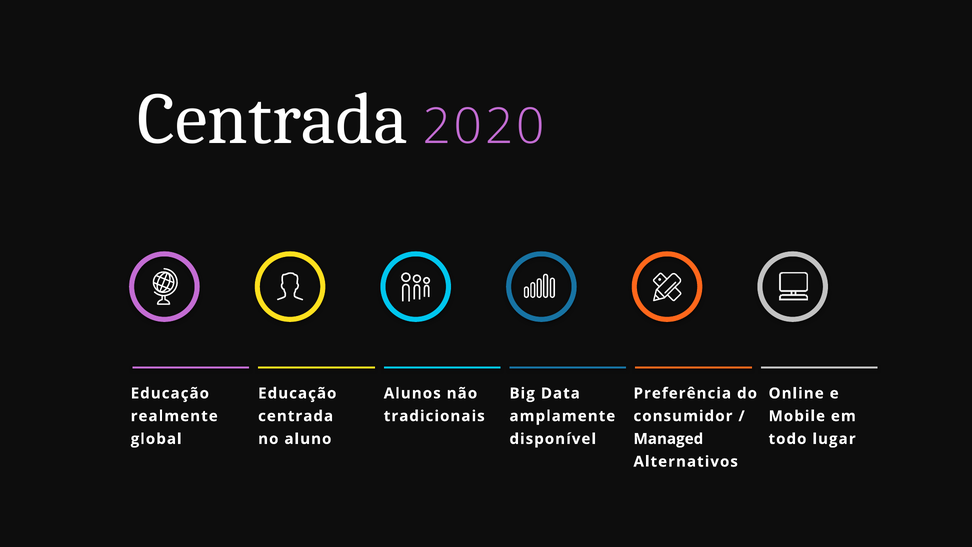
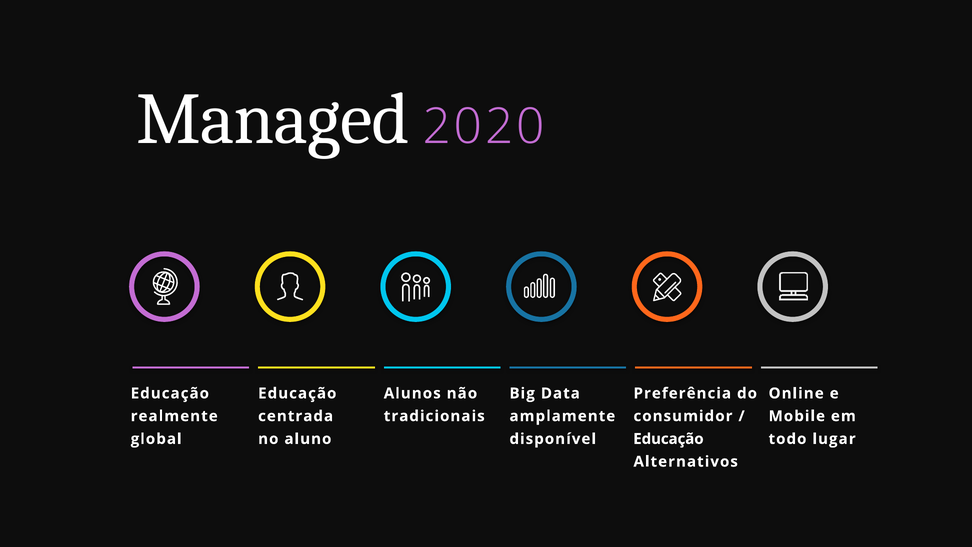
Centrada: Centrada -> Managed (273, 119)
Managed: Managed -> Educação (668, 439)
